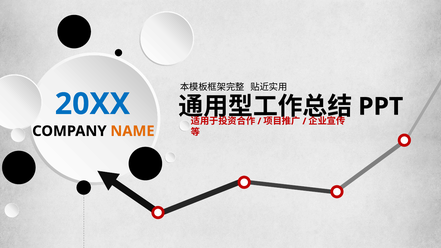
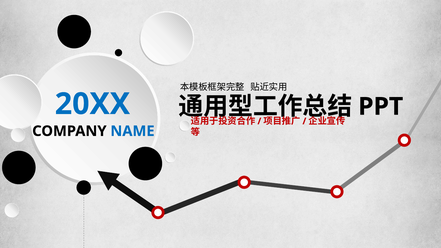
NAME colour: orange -> blue (132, 131)
